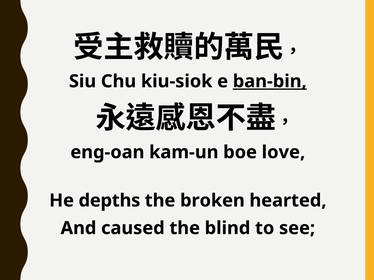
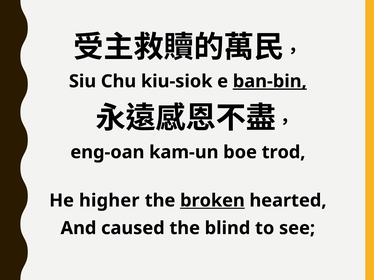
love: love -> trod (284, 152)
depths: depths -> higher (109, 201)
broken underline: none -> present (212, 201)
